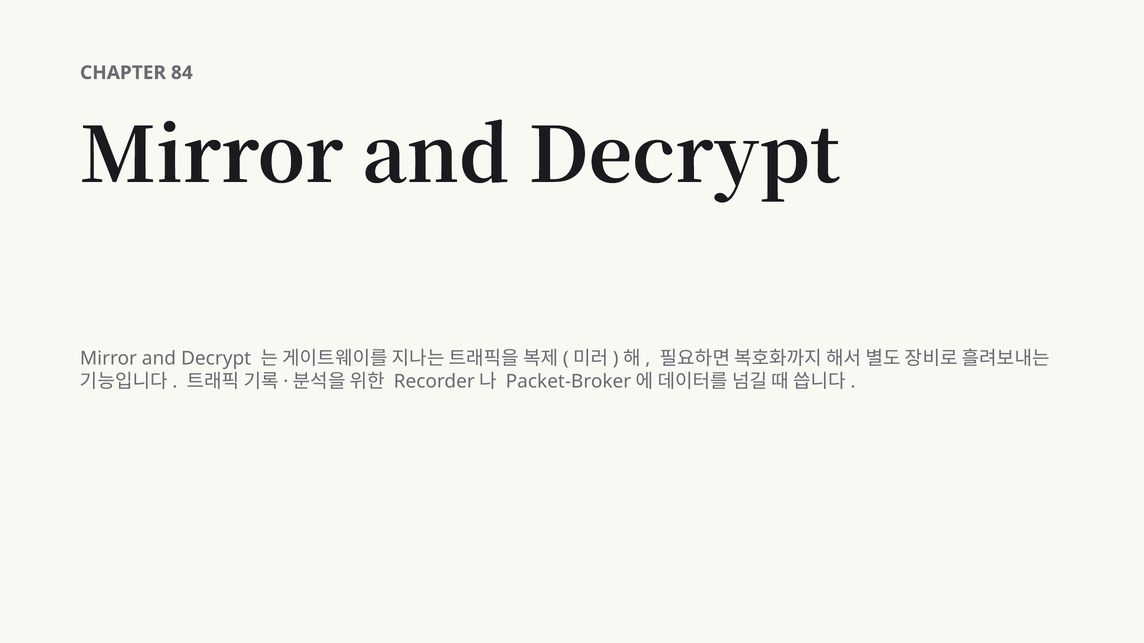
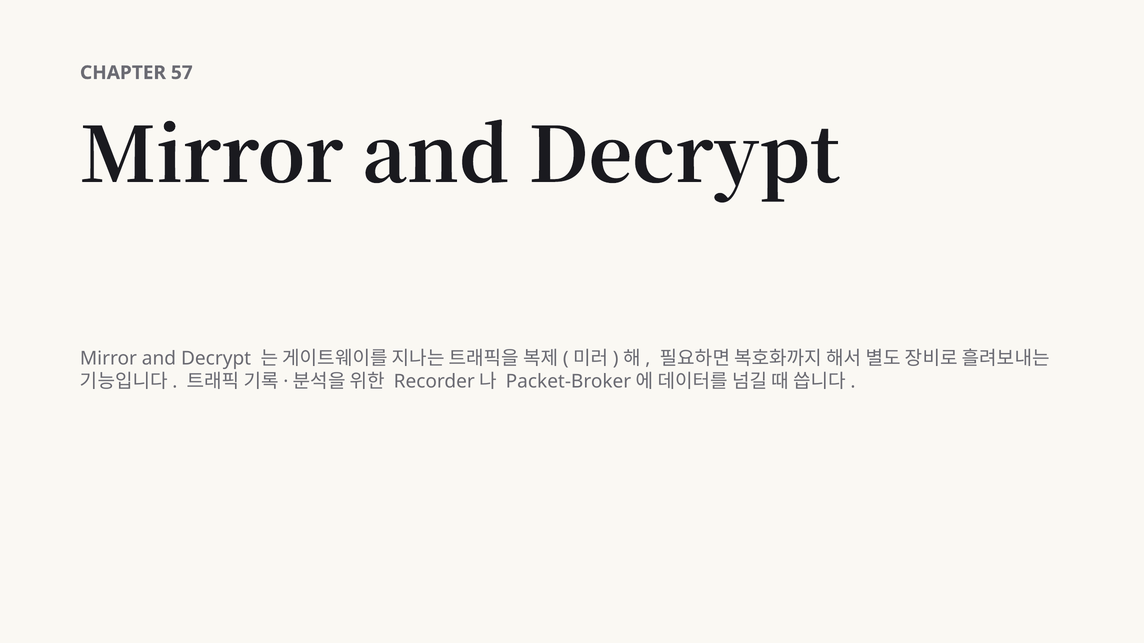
84: 84 -> 57 (182, 73)
